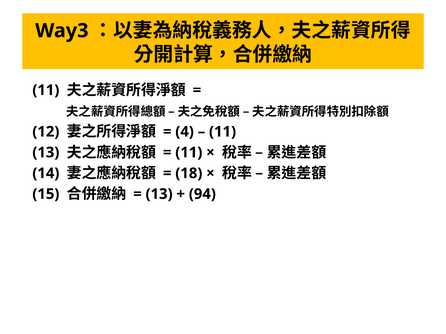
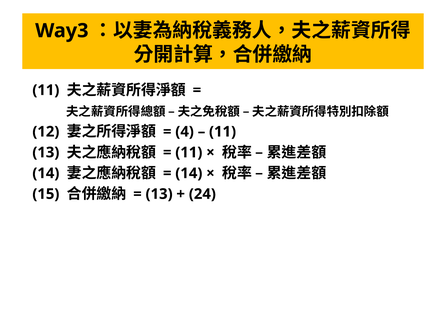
18: 18 -> 14 (189, 173)
94: 94 -> 24 (202, 194)
